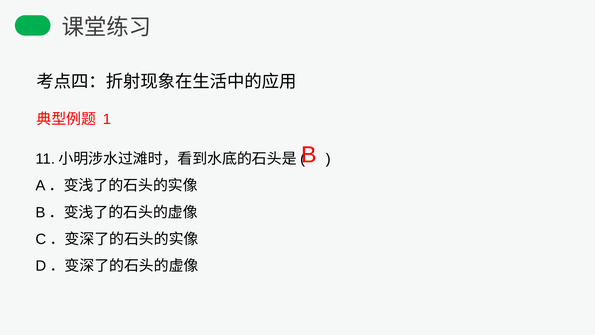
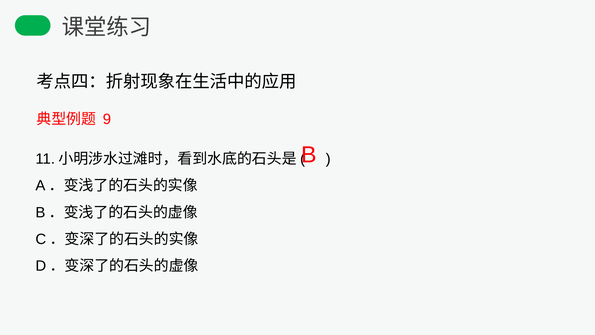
1: 1 -> 9 (107, 119)
